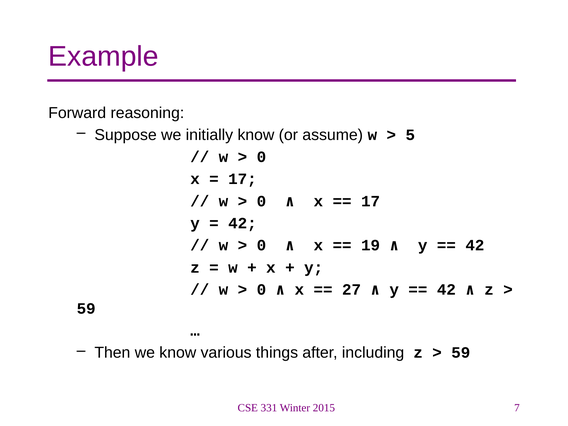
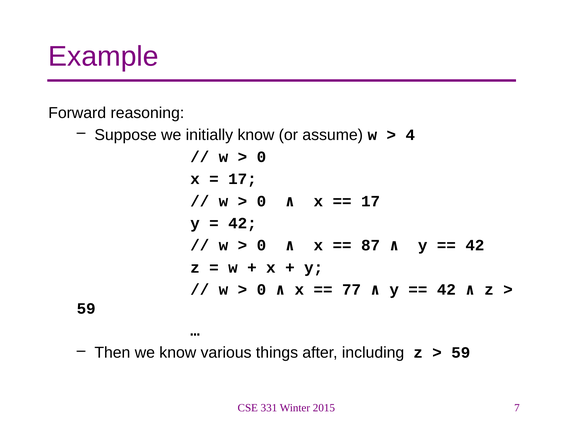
5: 5 -> 4 (410, 135)
19: 19 -> 87 (371, 245)
27: 27 -> 77 (352, 290)
